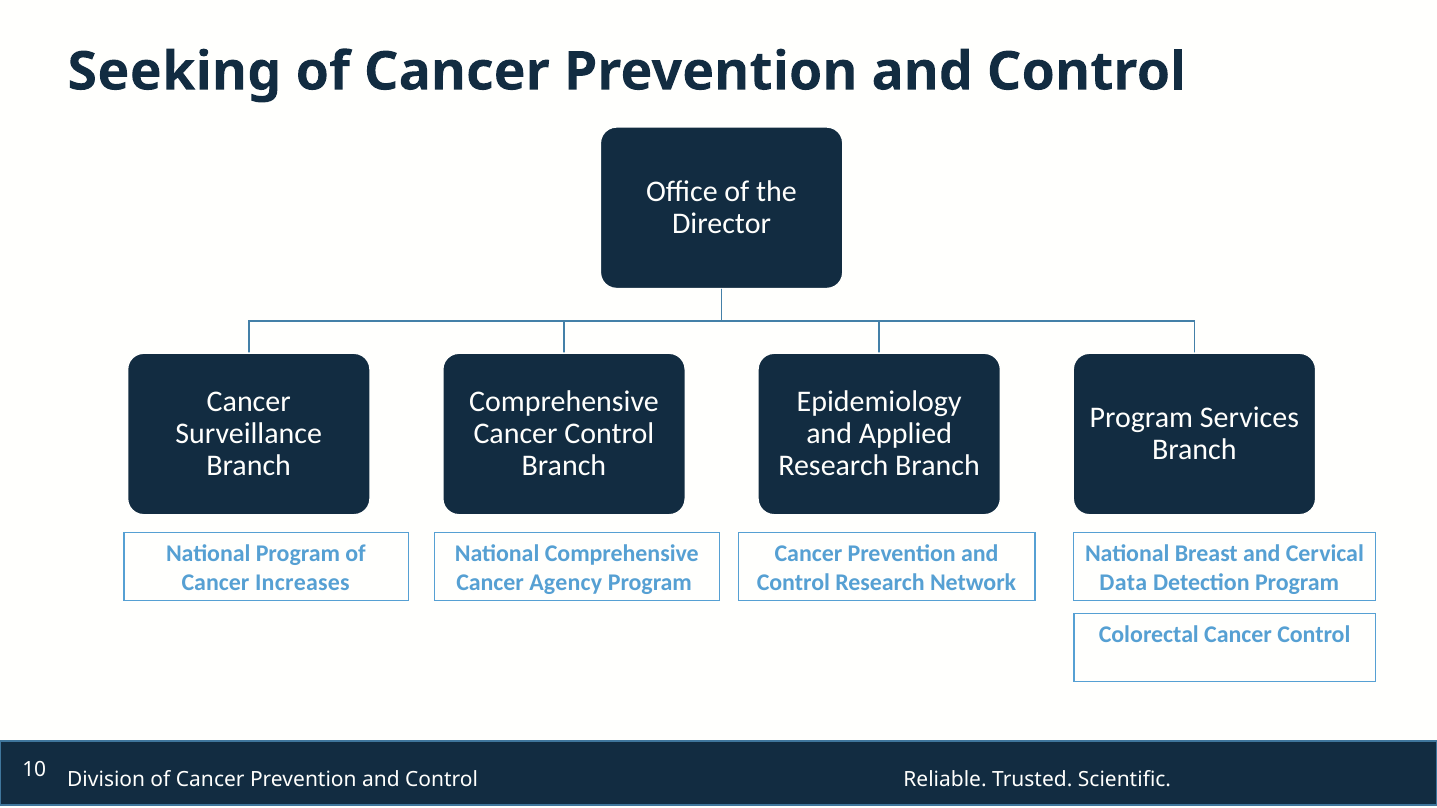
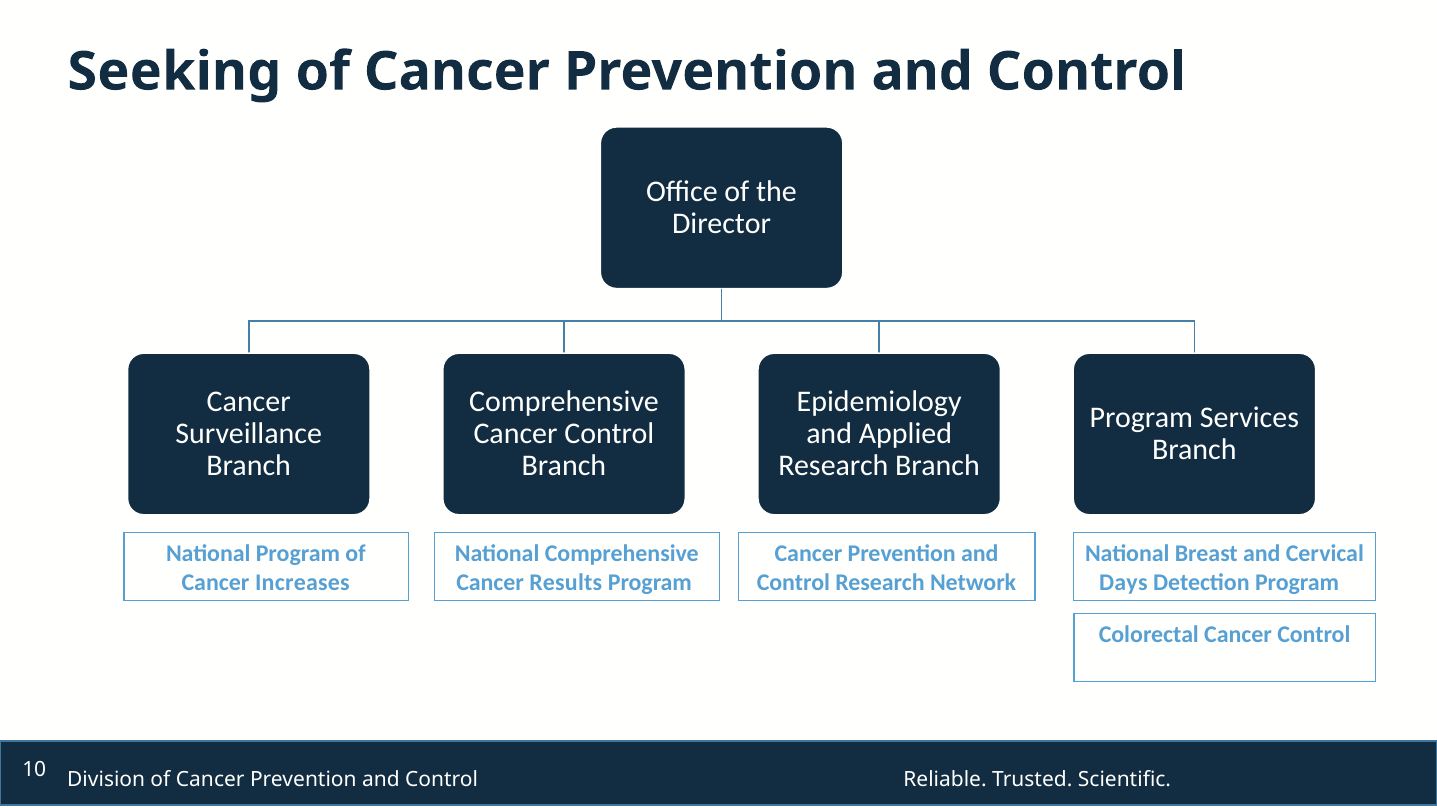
Agency: Agency -> Results (566, 583)
Data: Data -> Days (1123, 583)
